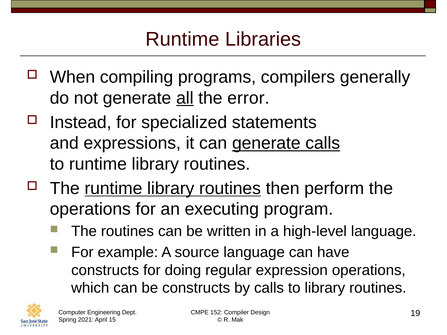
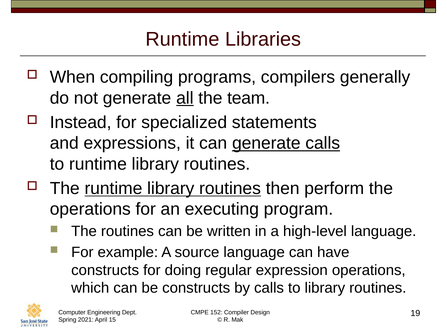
error: error -> team (249, 98)
